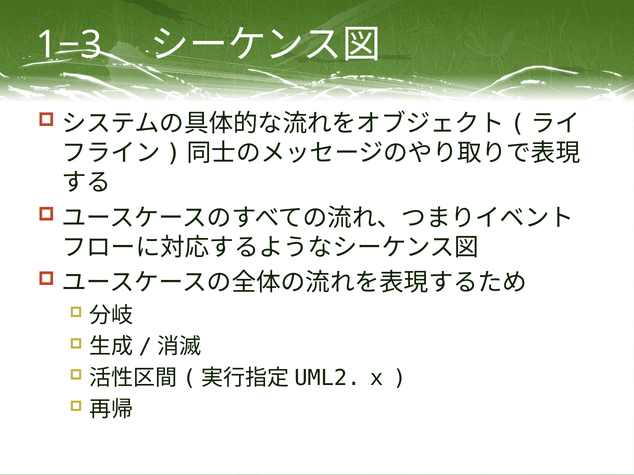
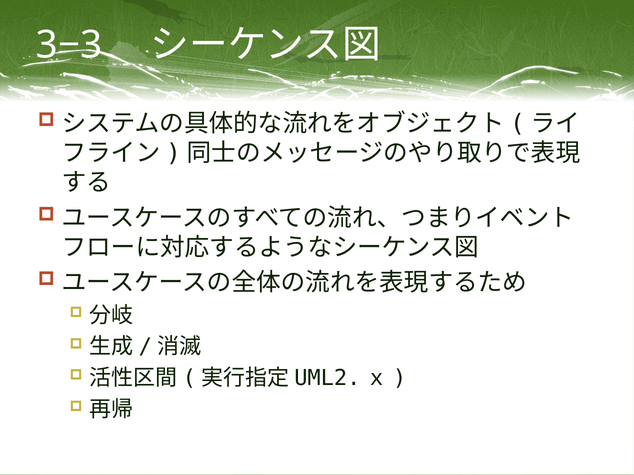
1−3: 1−3 -> 3−3 (69, 45)
